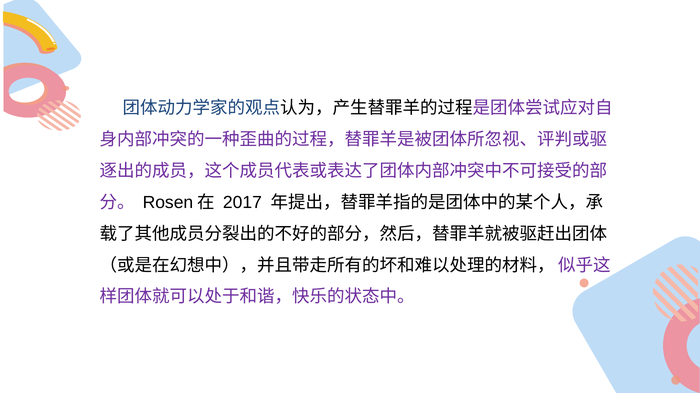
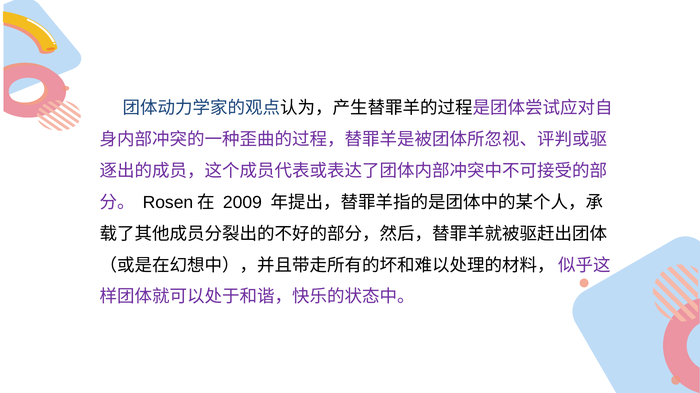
2017: 2017 -> 2009 (242, 203)
